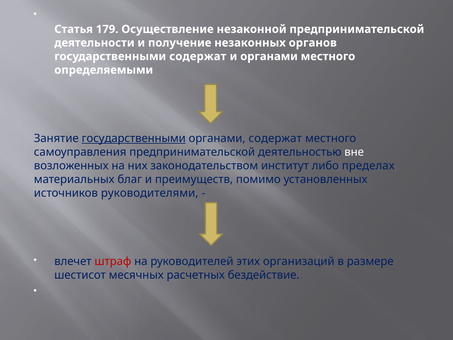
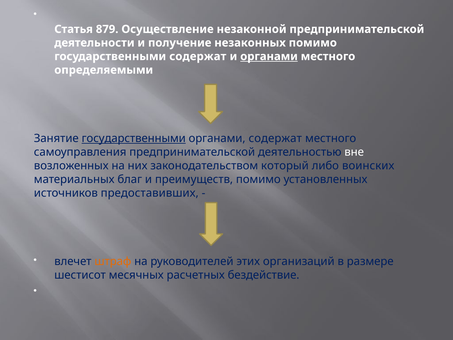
179: 179 -> 879 (107, 29)
незаконных органов: органов -> помимо (313, 43)
органами underline: none -> present (269, 56)
институт: институт -> который (285, 166)
пределах: пределах -> воинских (368, 166)
руководителями: руководителями -> предоставивших (150, 193)
штраф colour: red -> orange (113, 261)
